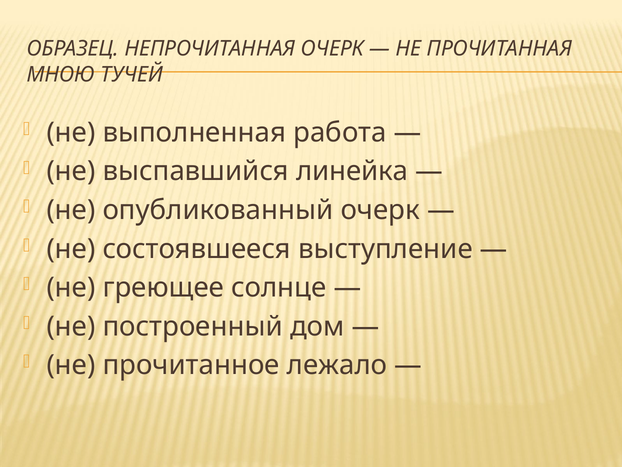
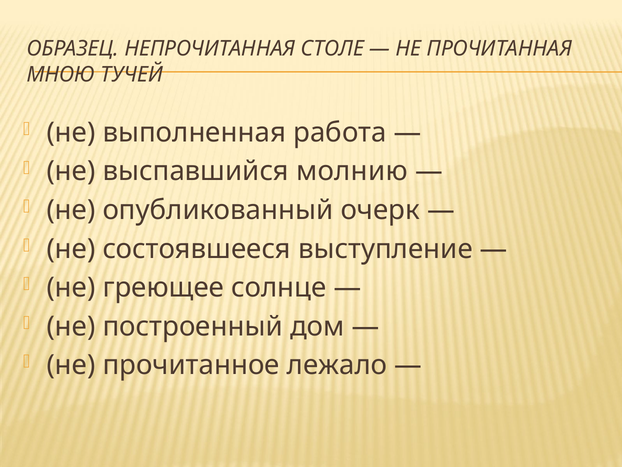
НЕПРОЧИТАННАЯ ОЧЕРК: ОЧЕРК -> СТОЛЕ (332, 49)
линейка: линейка -> молнию (352, 171)
